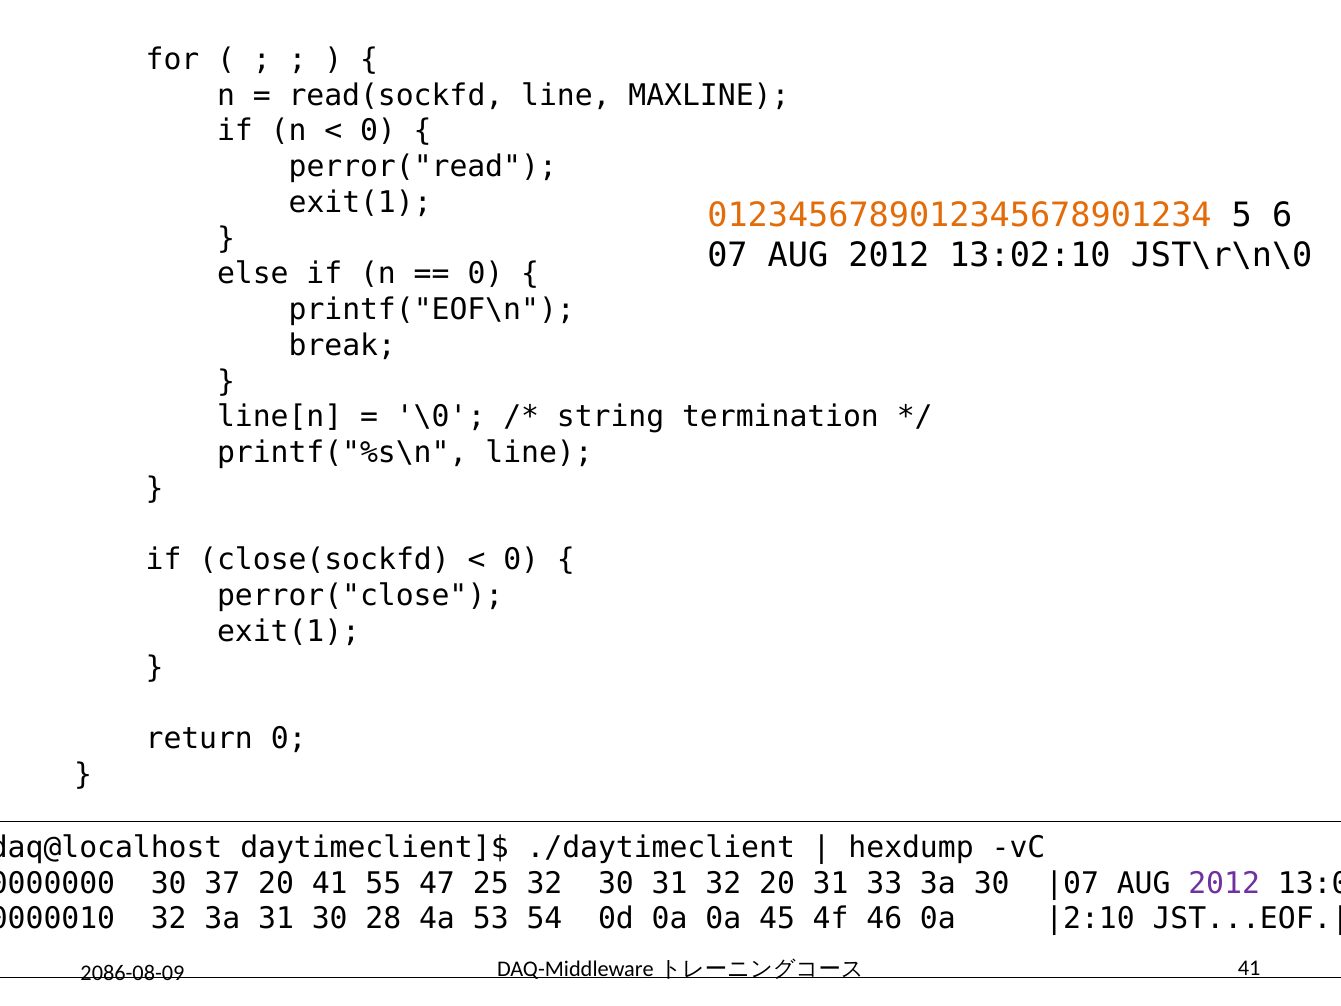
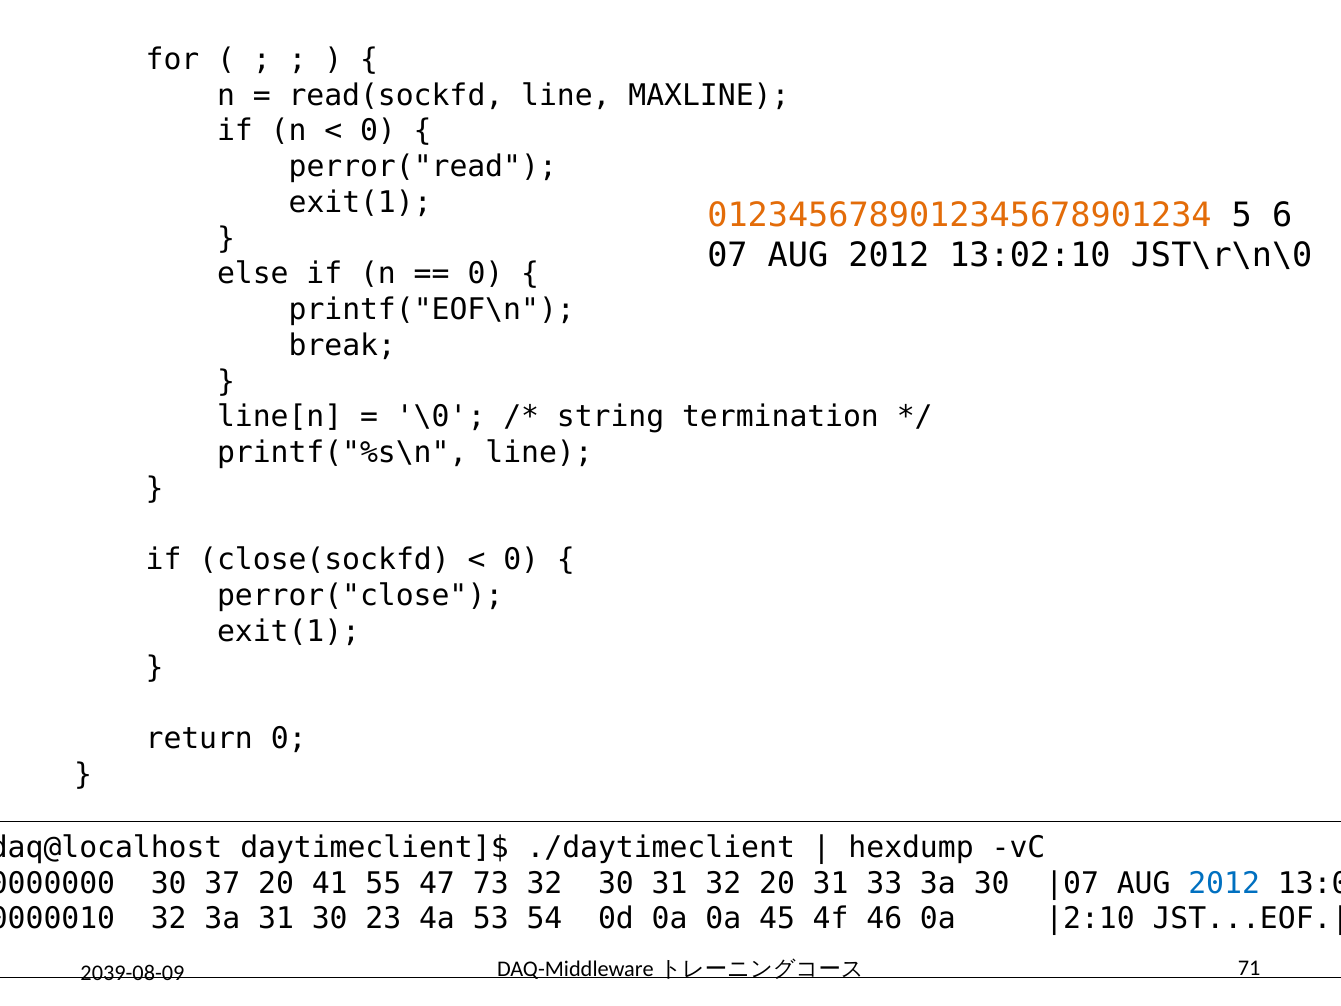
25: 25 -> 73 (491, 883)
2012 colour: purple -> blue (1224, 883)
28: 28 -> 23 (383, 919)
2086-08-09: 2086-08-09 -> 2039-08-09 (132, 973)
41: 41 -> 71 (1249, 968)
